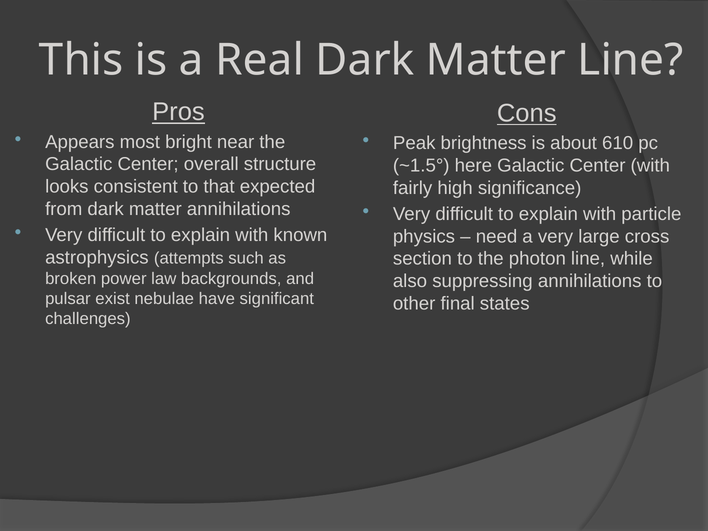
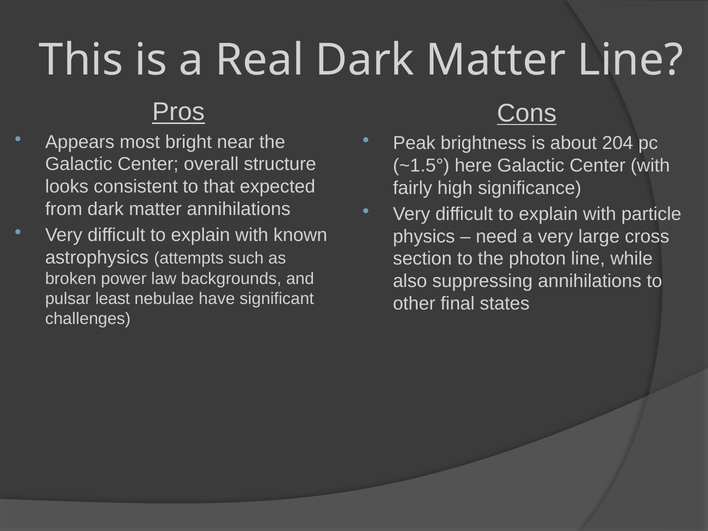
610: 610 -> 204 (618, 143)
exist: exist -> least (113, 299)
